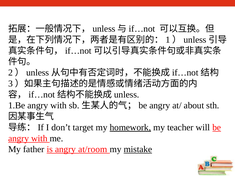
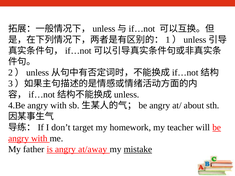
1.Be: 1.Be -> 4.Be (17, 106)
homework underline: present -> none (130, 128)
at/room: at/room -> at/away (93, 150)
